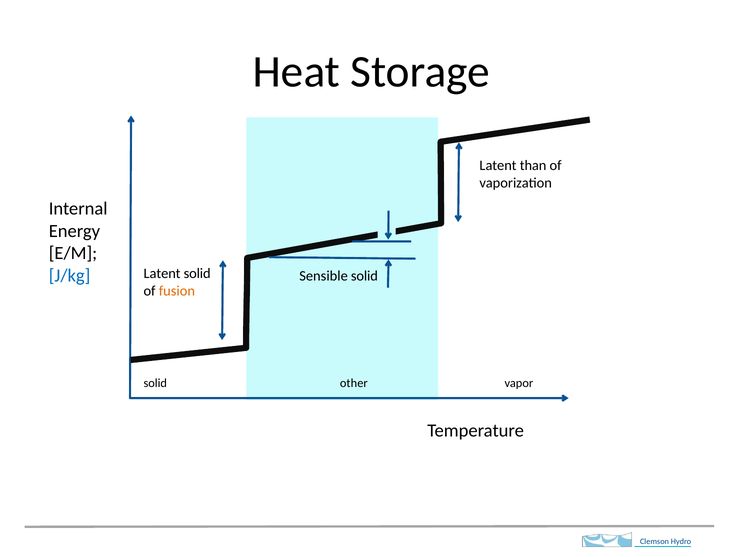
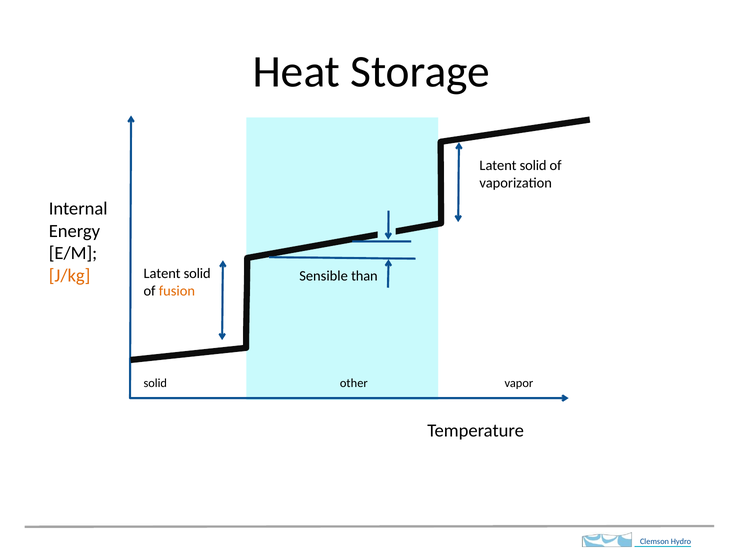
than: than -> solid (533, 166)
J/kg colour: blue -> orange (70, 276)
Sensible solid: solid -> than (364, 276)
